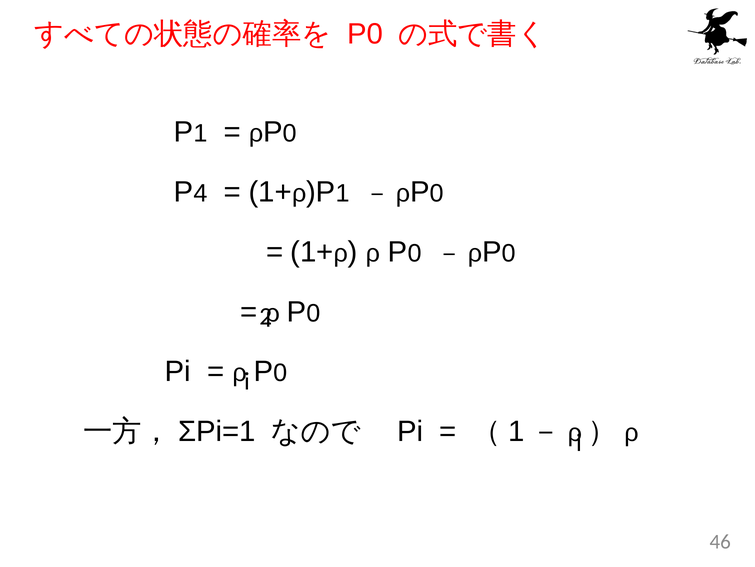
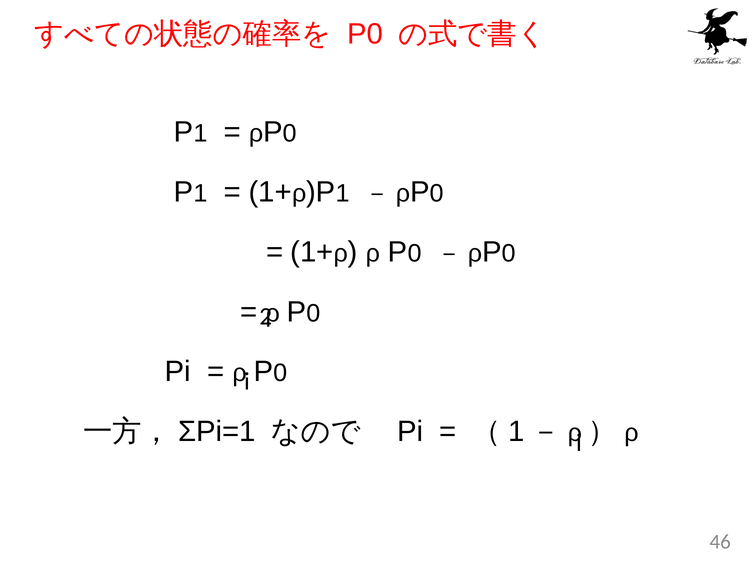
4: 4 -> 1 (200, 193)
